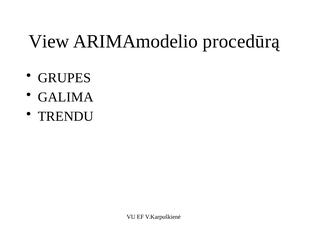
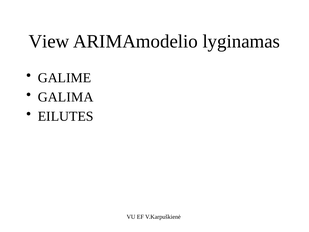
procedūrą: procedūrą -> lyginamas (241, 41)
GRUPES: GRUPES -> GALIME (65, 78)
TRENDU: TRENDU -> EILUTES (66, 116)
